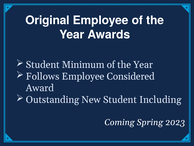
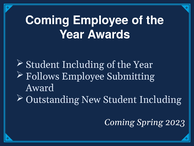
Original: Original -> Coming (47, 20)
Minimum: Minimum -> Including (83, 64)
Considered: Considered -> Submitting (131, 76)
